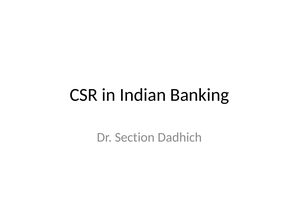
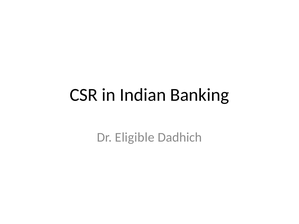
Section: Section -> Eligible (135, 137)
